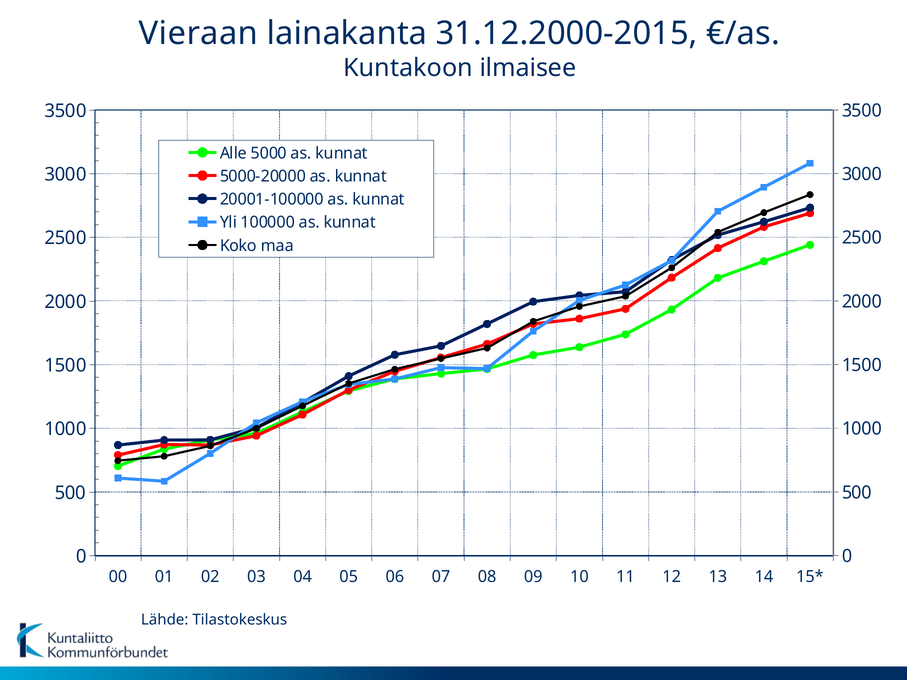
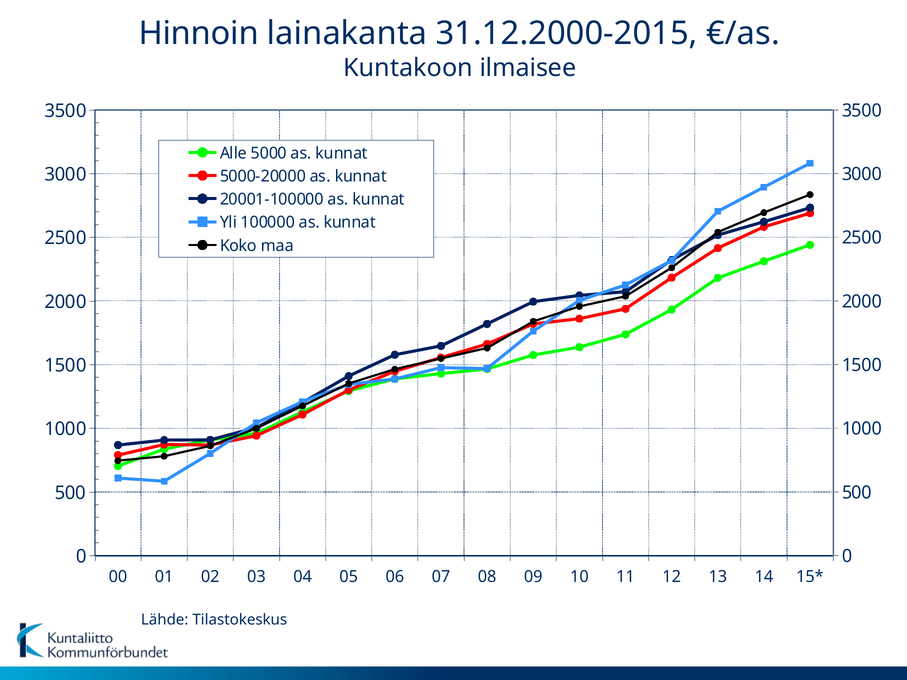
Vieraan: Vieraan -> Hinnoin (199, 34)
